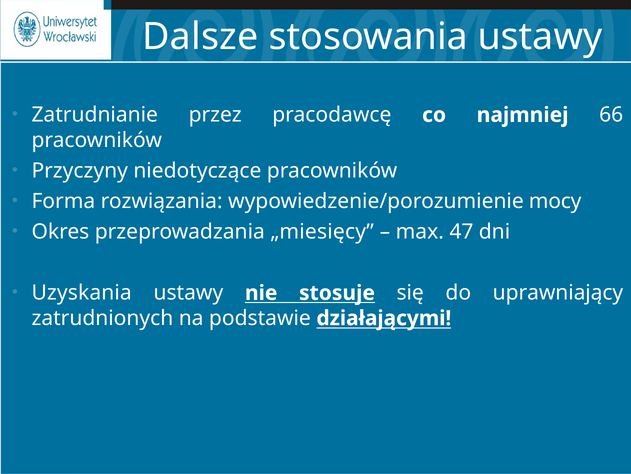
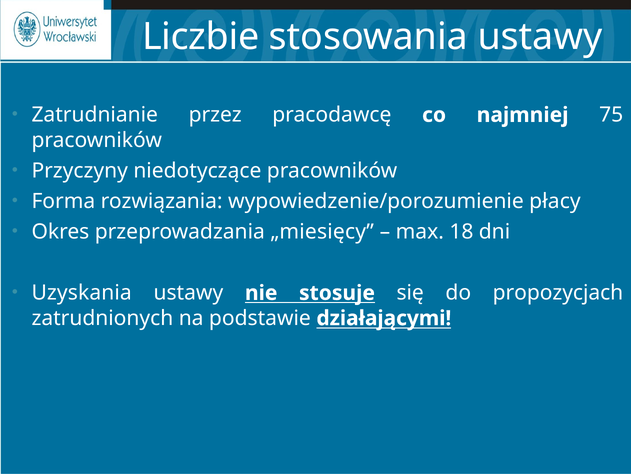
Dalsze: Dalsze -> Liczbie (201, 37)
66: 66 -> 75 (611, 115)
mocy: mocy -> płacy (555, 201)
47: 47 -> 18 (461, 232)
uprawniający: uprawniający -> propozycjach (558, 293)
